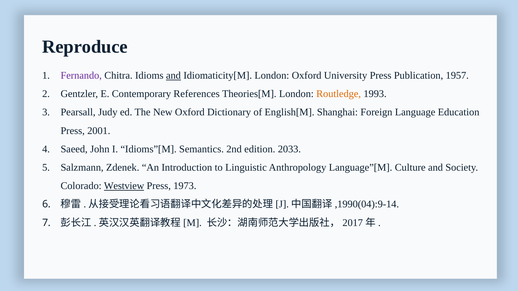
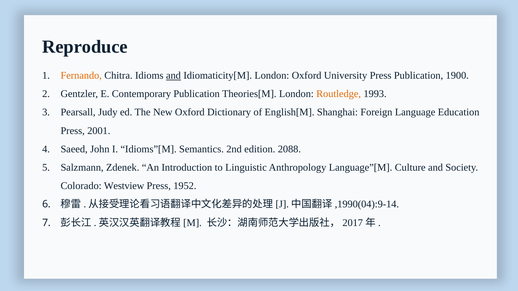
Fernando colour: purple -> orange (81, 76)
1957: 1957 -> 1900 (457, 76)
Contemporary References: References -> Publication (197, 94)
2033: 2033 -> 2088 (289, 149)
Westview underline: present -> none (124, 186)
1973: 1973 -> 1952 (185, 186)
